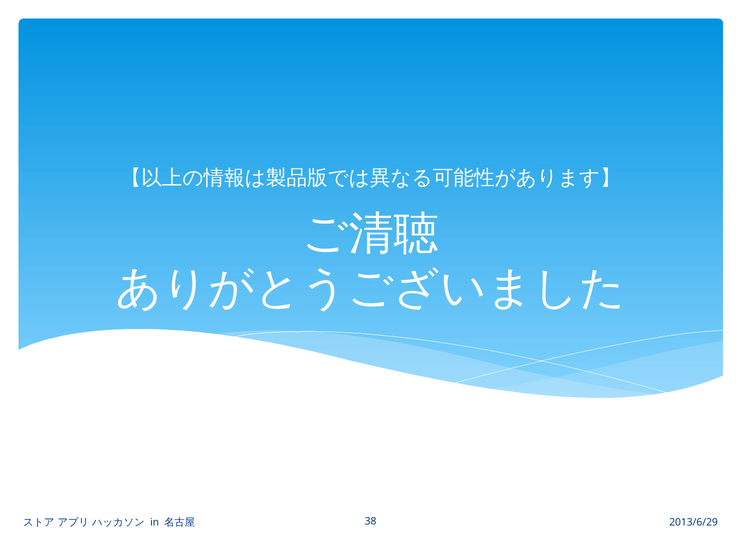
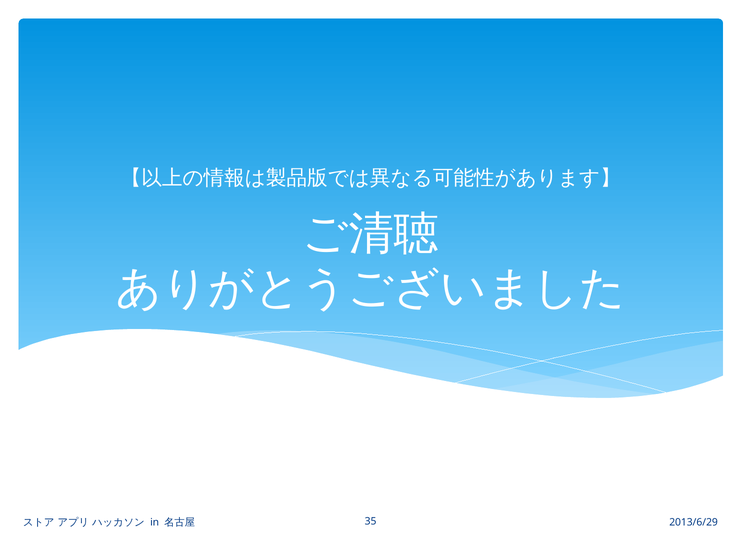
38: 38 -> 35 (371, 521)
